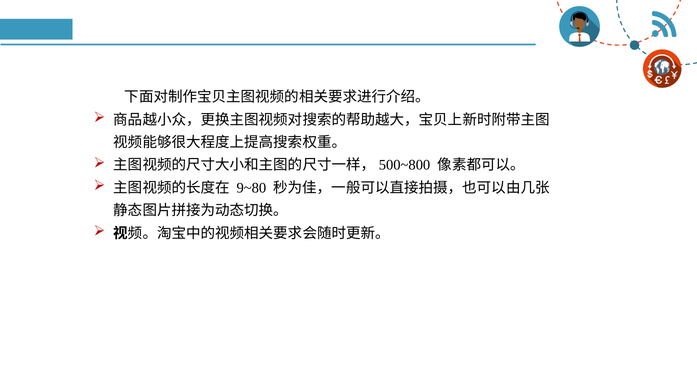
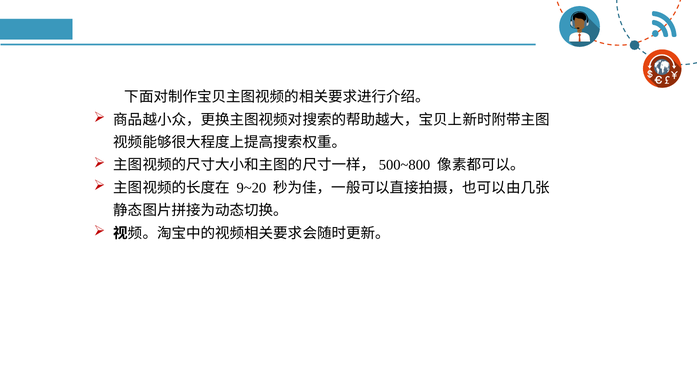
9~80: 9~80 -> 9~20 (251, 188)
